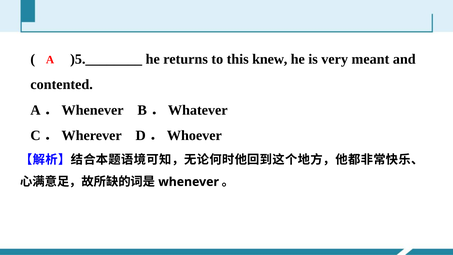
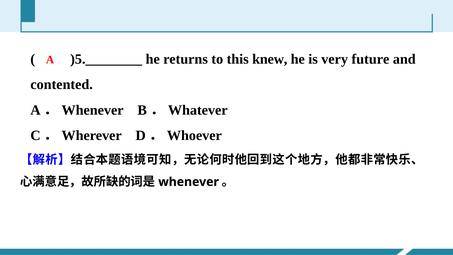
meant: meant -> future (370, 59)
